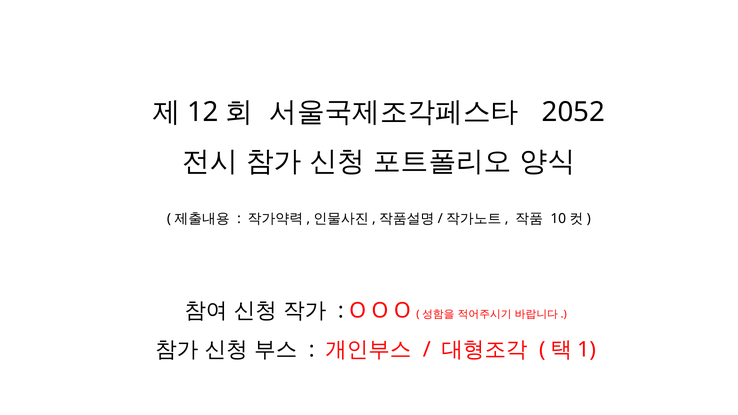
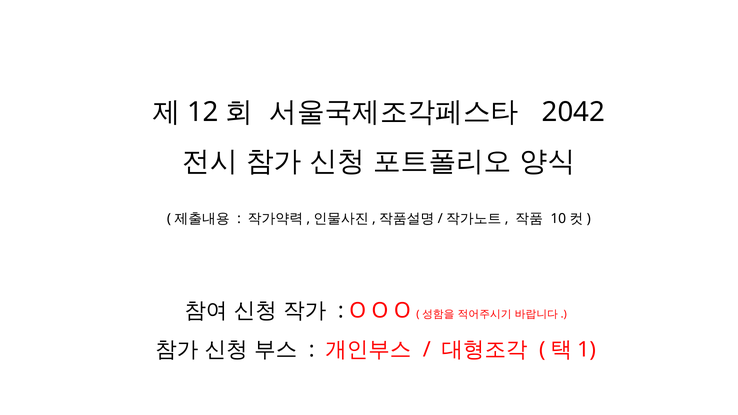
2052: 2052 -> 2042 (573, 112)
